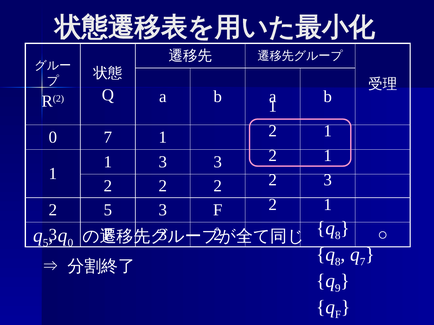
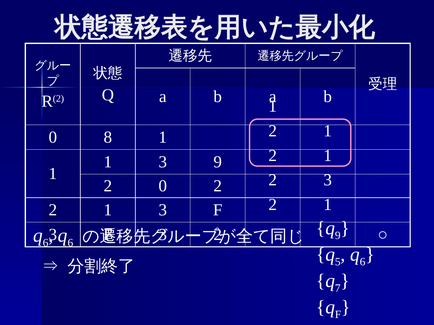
0 7: 7 -> 8 (108, 138)
3 3: 3 -> 9 (218, 162)
2: 2 -> 0 (163, 186)
5: 5 -> 1 (108, 210)
8: 8 -> 9 (338, 236)
5: 5 -> 6 (46, 243)
0: 0 -> 6 (70, 243)
8: 8 -> 5 (338, 262)
7: 7 -> 6 (363, 262)
9: 9 -> 7 (338, 289)
